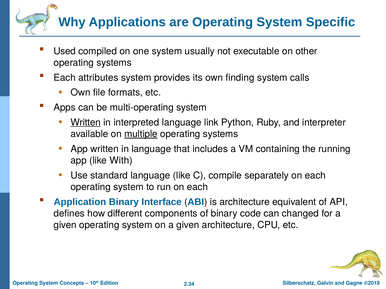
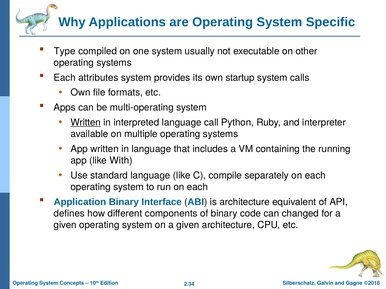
Used: Used -> Type (65, 51)
finding: finding -> startup (240, 78)
link: link -> call (211, 123)
multiple underline: present -> none (141, 134)
